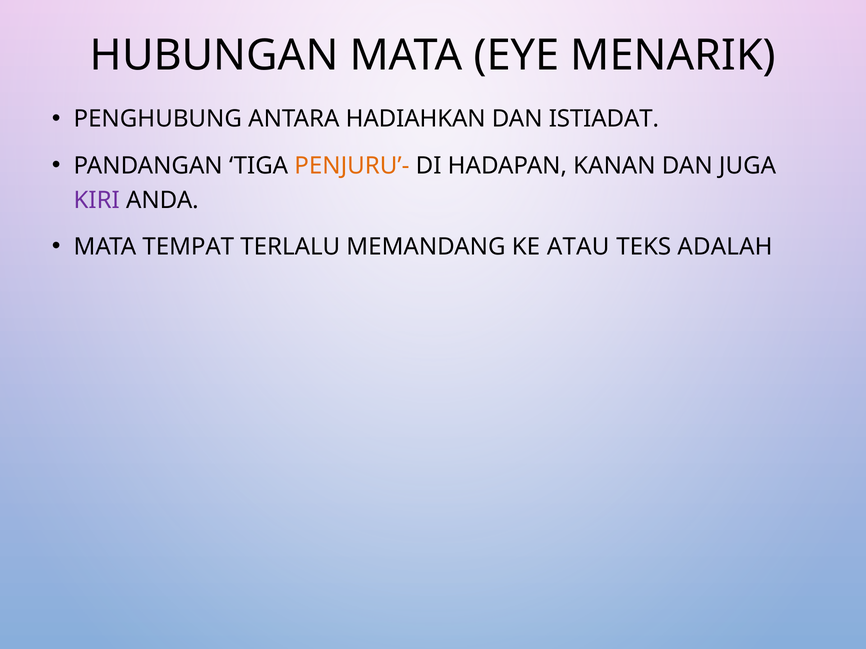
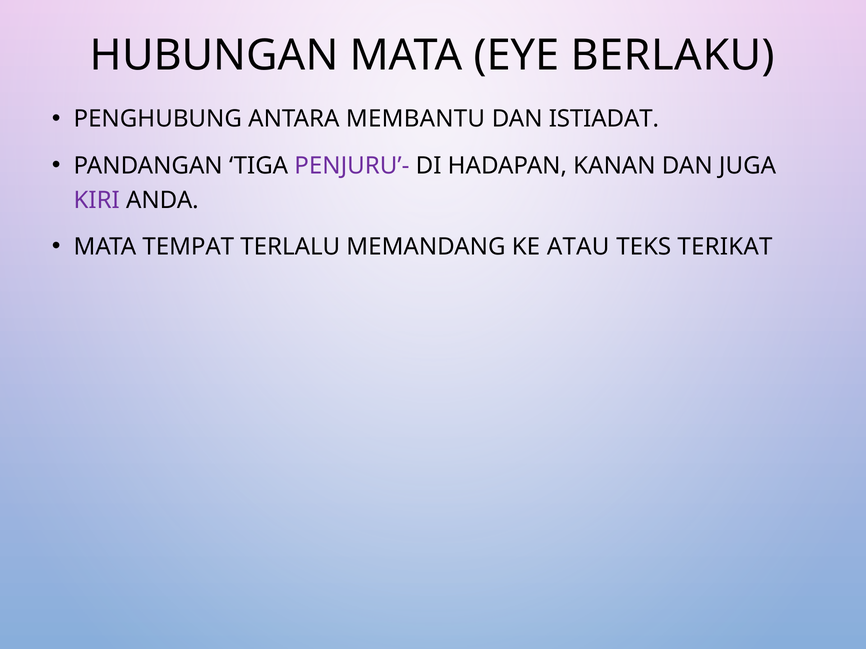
MENARIK: MENARIK -> BERLAKU (673, 56)
HADIAHKAN: HADIAHKAN -> MEMBANTU (416, 119)
PENJURU’- colour: orange -> purple (352, 166)
ADALAH: ADALAH -> TERIKAT (725, 247)
